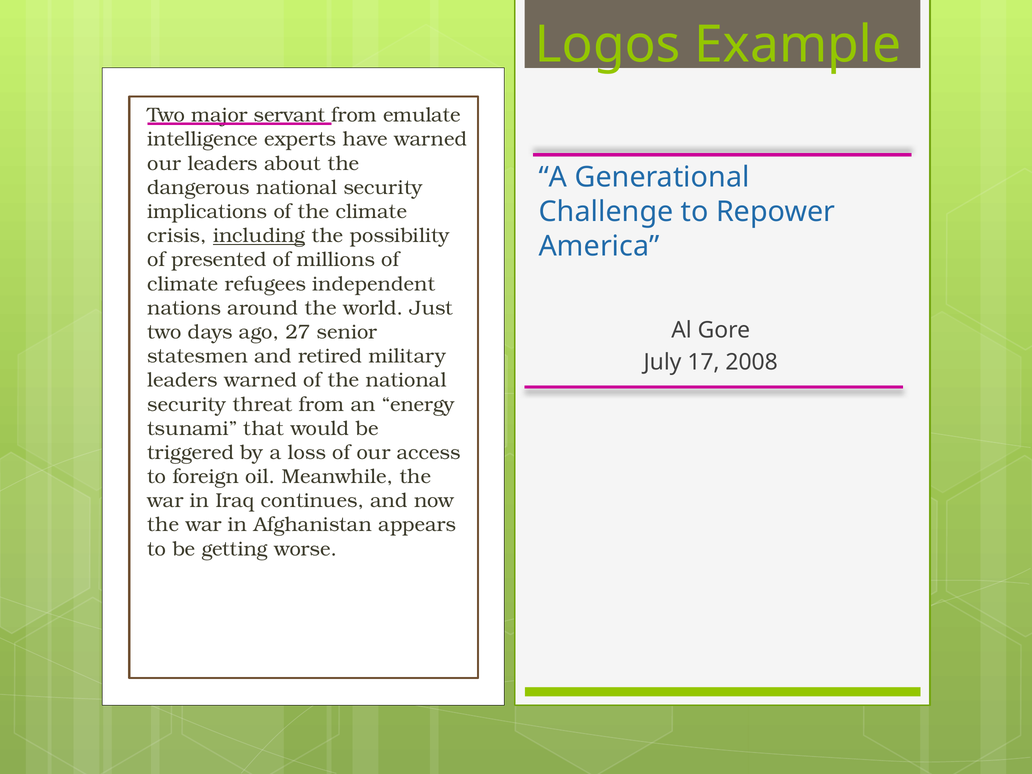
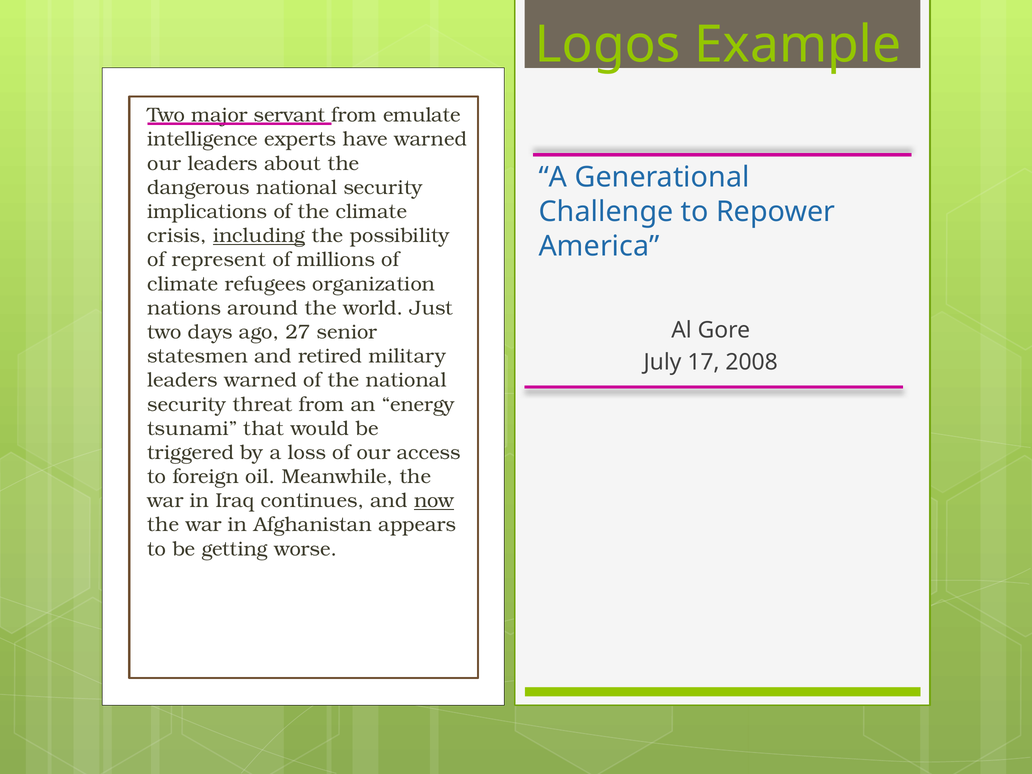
presented: presented -> represent (219, 260)
independent: independent -> organization (374, 284)
now underline: none -> present (434, 501)
